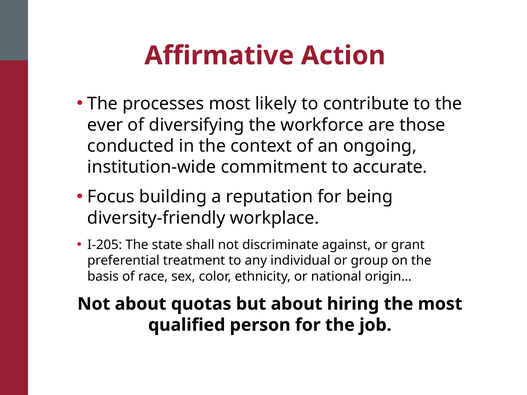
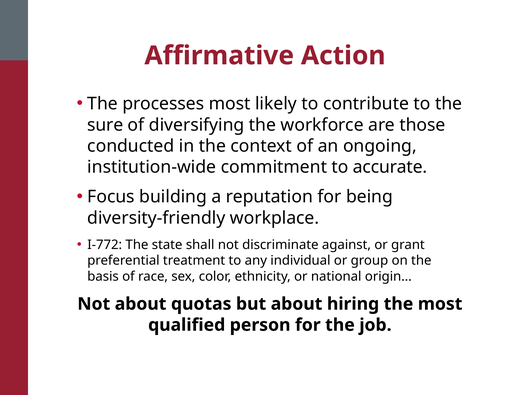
ever: ever -> sure (105, 125)
I-205: I-205 -> I-772 (105, 245)
